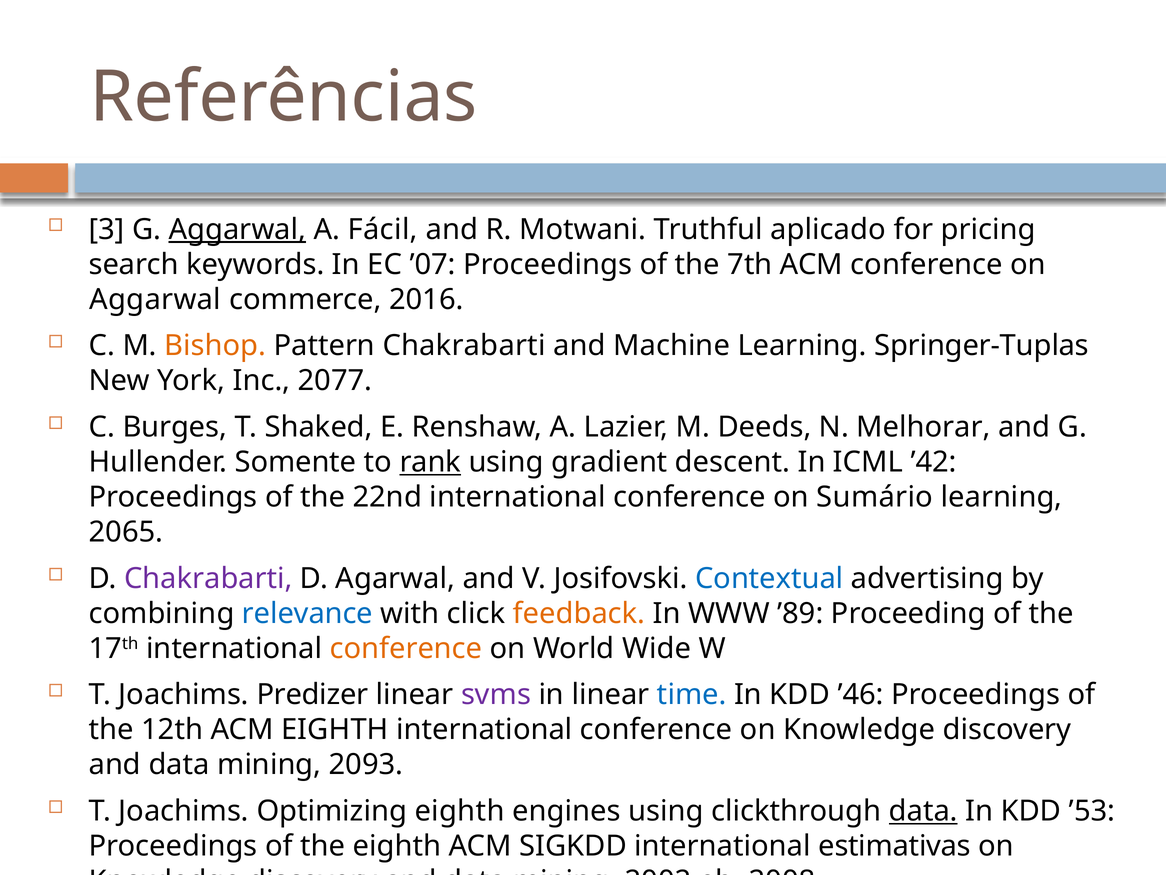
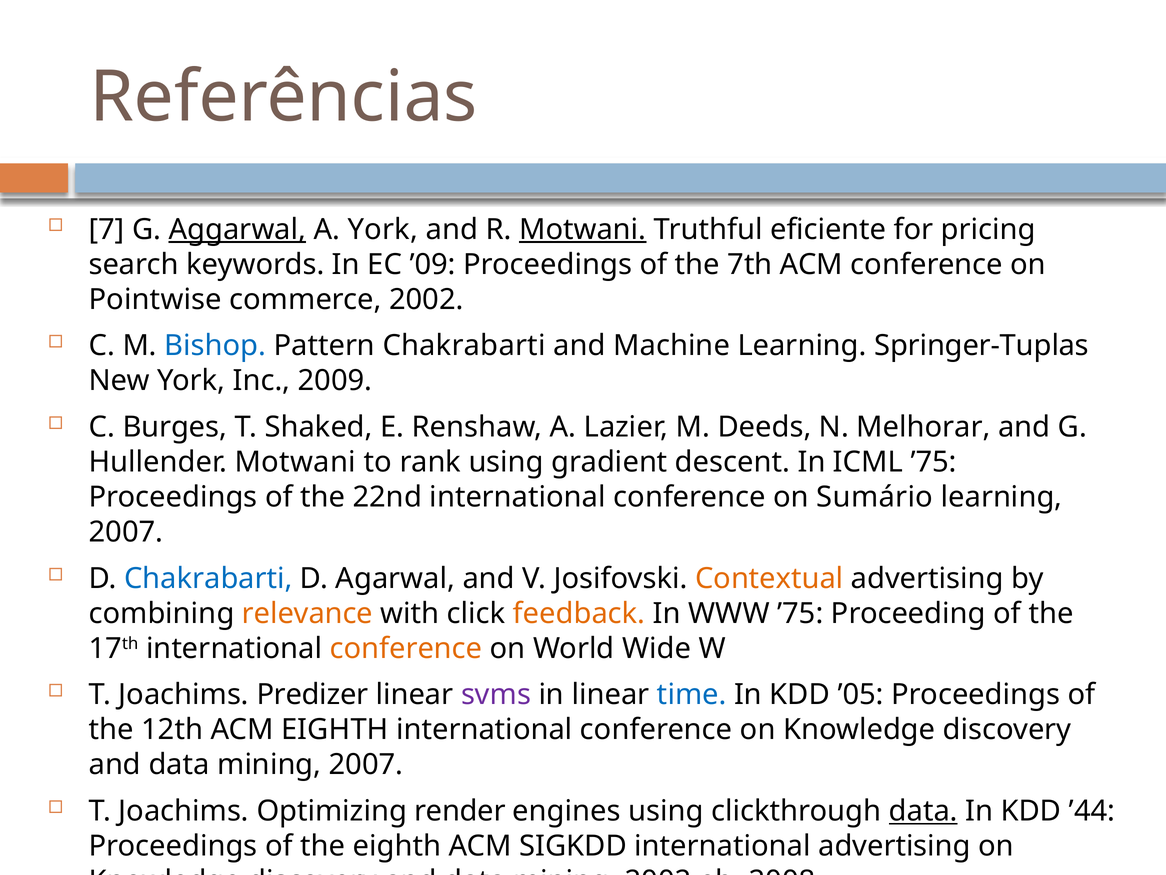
3: 3 -> 7 (107, 229)
A Fácil: Fácil -> York (383, 229)
Motwani underline: none -> present (583, 229)
aplicado: aplicado -> eficiente (828, 229)
’07: ’07 -> ’09 (433, 264)
Aggarwal: Aggarwal -> Pointwise (155, 299)
2016: 2016 -> 2002 (426, 299)
Bishop colour: orange -> blue (215, 346)
2077: 2077 -> 2009 (335, 381)
Hullender Somente: Somente -> Motwani (295, 462)
rank underline: present -> none (430, 462)
ICML ’42: ’42 -> ’75 (934, 462)
2065: 2065 -> 2007 (126, 532)
Chakrabarti colour: purple -> blue (208, 578)
Contextual colour: blue -> orange (769, 578)
relevance colour: blue -> orange (307, 613)
WWW ’89: ’89 -> ’75 (800, 613)
’46: ’46 -> ’05 (861, 694)
mining 2093: 2093 -> 2007 (366, 764)
Optimizing eighth: eighth -> render (460, 811)
’53: ’53 -> ’44 (1092, 811)
international estimativas: estimativas -> advertising (895, 846)
